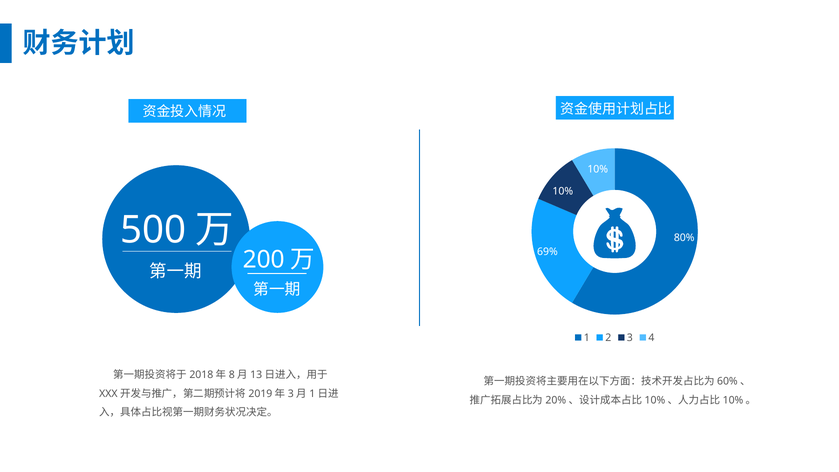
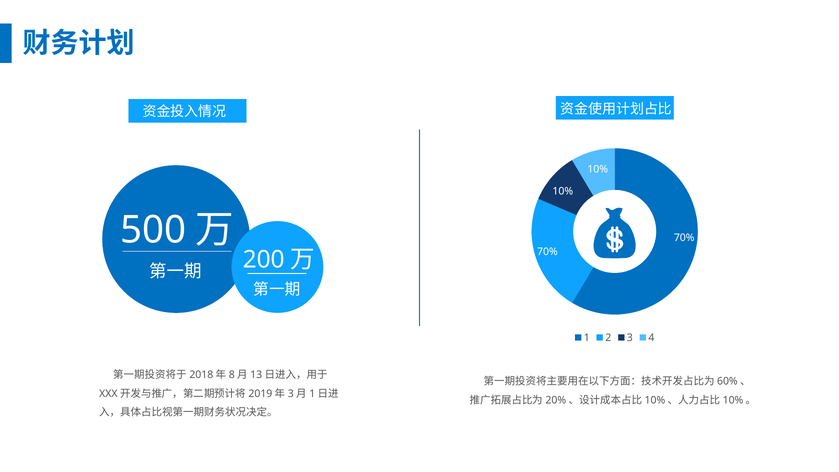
80%: 80% -> 70% (684, 238)
69%: 69% -> 70% (547, 252)
